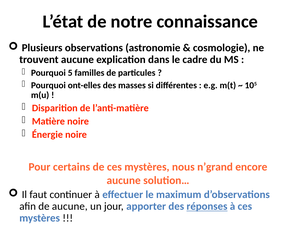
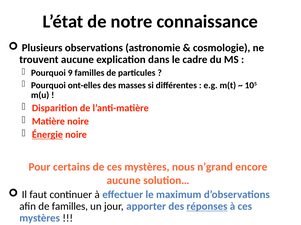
5: 5 -> 9 (70, 73)
Énergie underline: none -> present (47, 135)
de aucune: aucune -> familles (70, 207)
